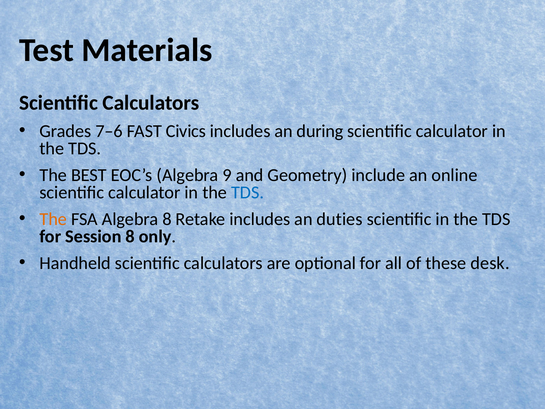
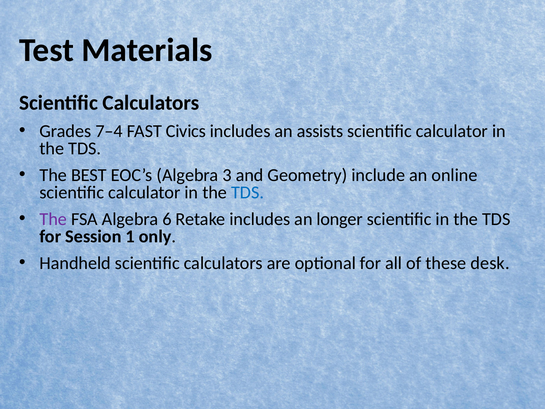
7–6: 7–6 -> 7–4 (109, 131)
during: during -> assists (320, 131)
9: 9 -> 3 (227, 175)
The colour: orange -> purple (53, 219)
Algebra 8: 8 -> 6 (167, 219)
duties: duties -> longer (340, 219)
Session 8: 8 -> 1 (130, 236)
